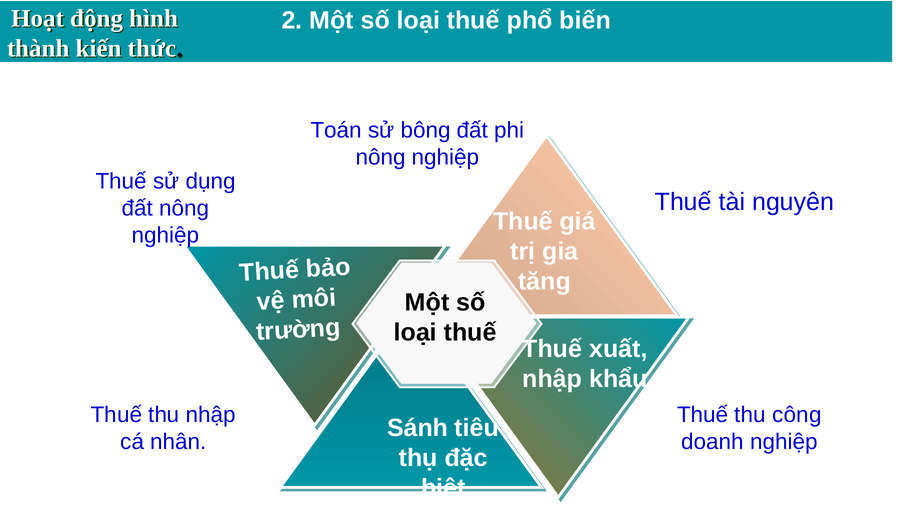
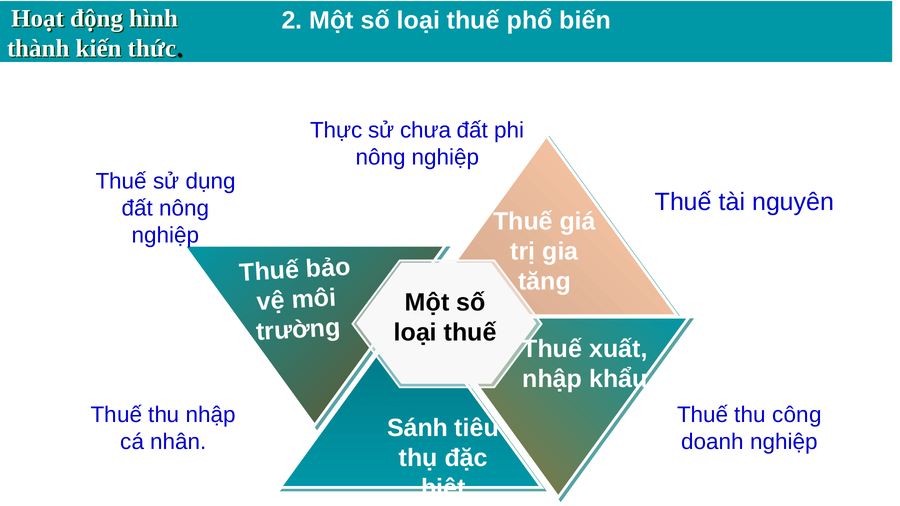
Toán: Toán -> Thực (336, 130)
bông: bông -> chưa (426, 130)
